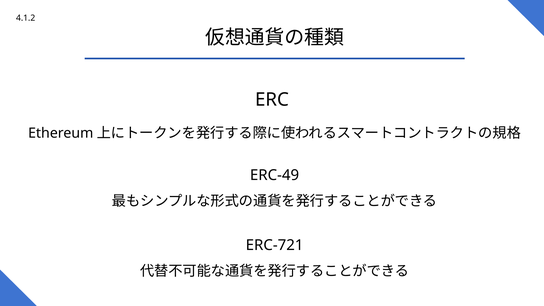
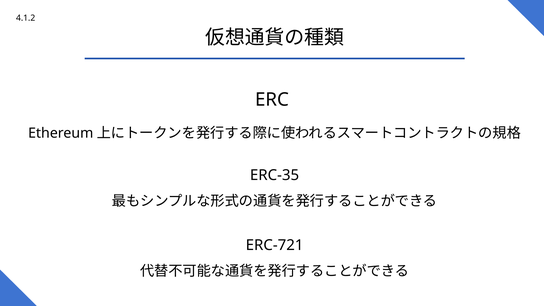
ERC-49: ERC-49 -> ERC-35 (275, 175)
